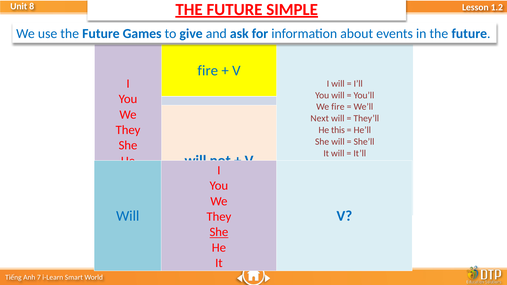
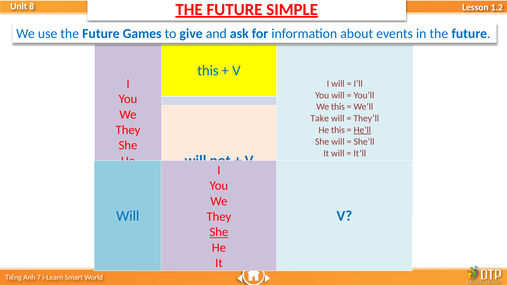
fire: fire -> this (208, 71)
We fire: fire -> this (338, 107)
Next: Next -> Take (320, 118)
He’ll underline: none -> present (362, 130)
